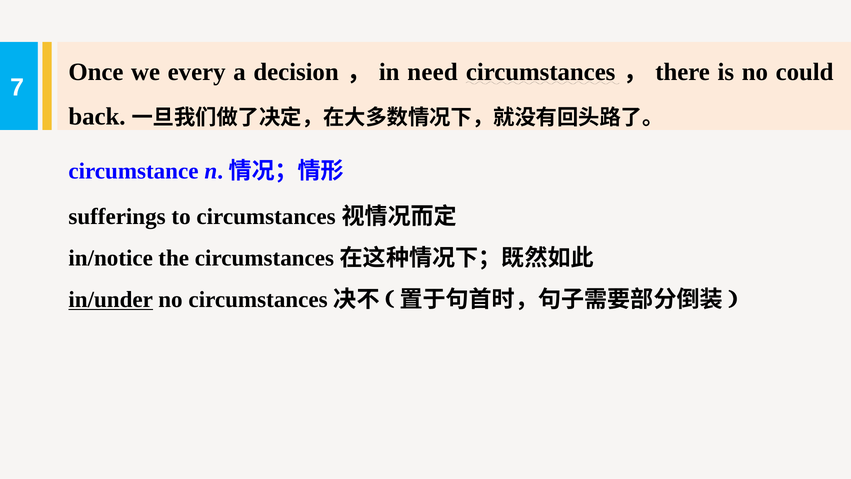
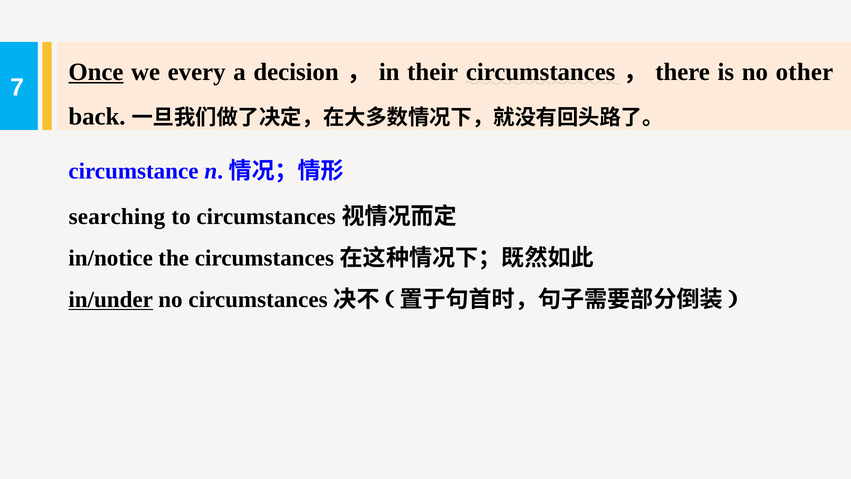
Once underline: none -> present (96, 72)
need: need -> their (433, 72)
could: could -> other (804, 72)
sufferings: sufferings -> searching (117, 216)
